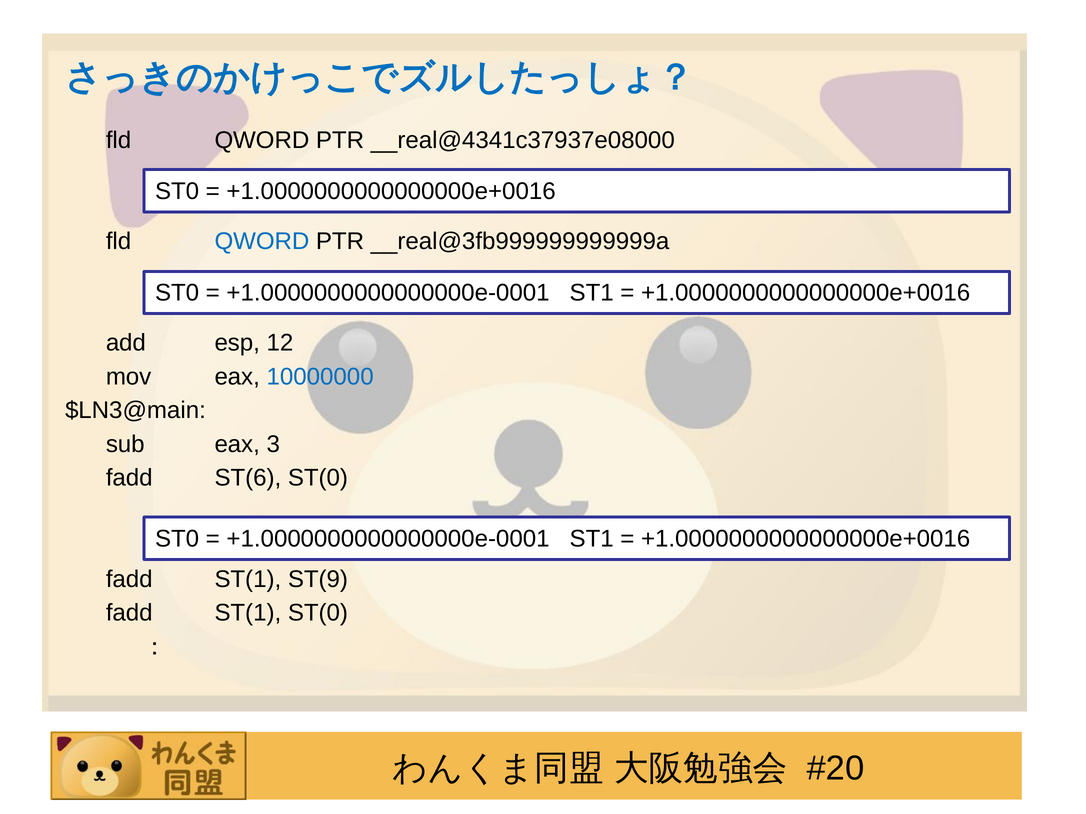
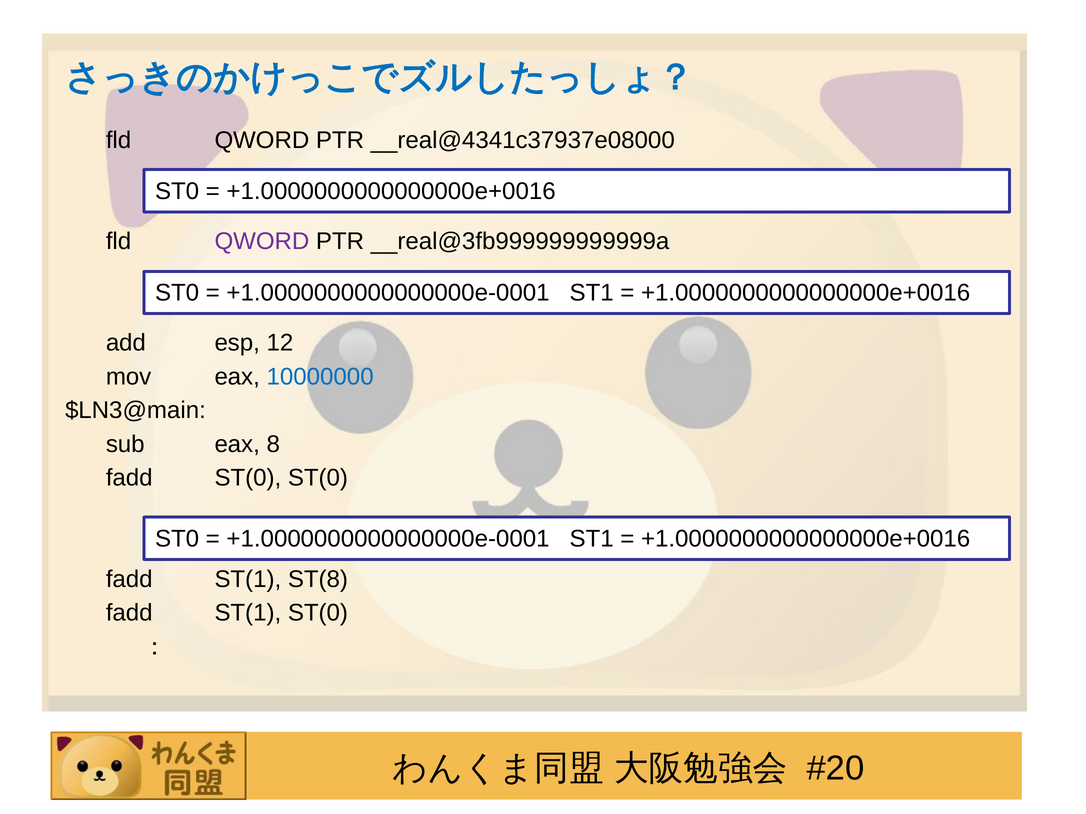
QWORD colour: blue -> purple (262, 242)
3: 3 -> 8 (273, 444)
fadd ST(6: ST(6 -> ST(0 (248, 478)
ST(9: ST(9 -> ST(8 (318, 579)
